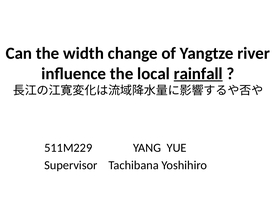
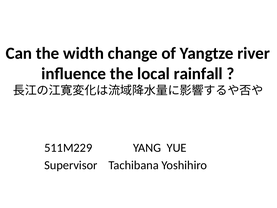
rainfall underline: present -> none (198, 74)
